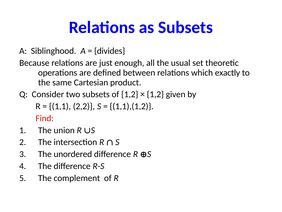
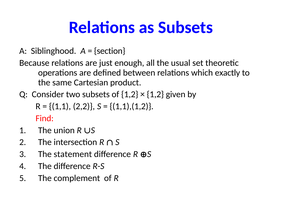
divides: divides -> section (110, 51)
unordered: unordered -> statement (73, 154)
